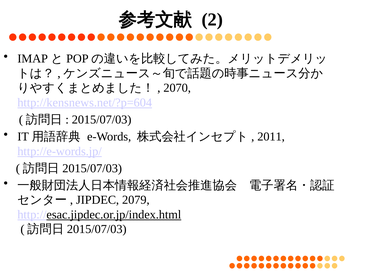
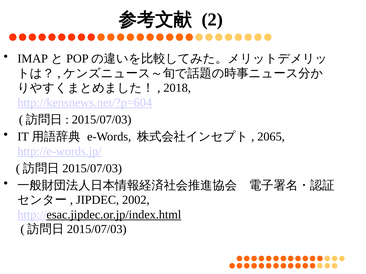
2070: 2070 -> 2018 (177, 88)
2011: 2011 -> 2065 (271, 137)
2079: 2079 -> 2002 (136, 200)
